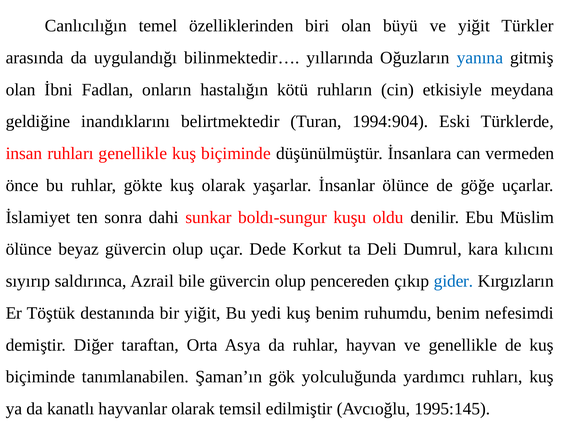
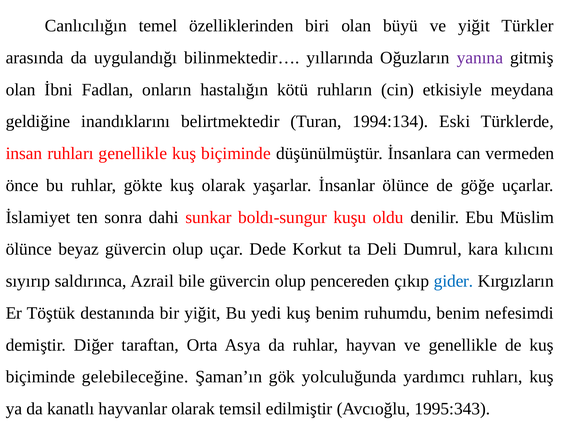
yanına colour: blue -> purple (480, 58)
1994:904: 1994:904 -> 1994:134 (390, 122)
tanımlanabilen: tanımlanabilen -> gelebileceğine (135, 377)
1995:145: 1995:145 -> 1995:343 (452, 409)
